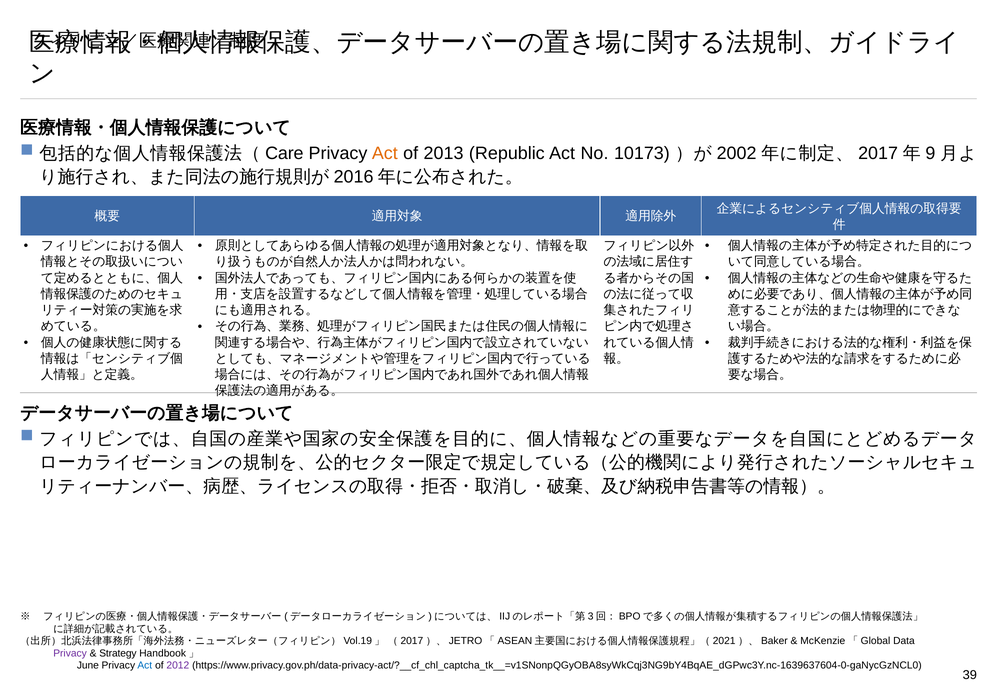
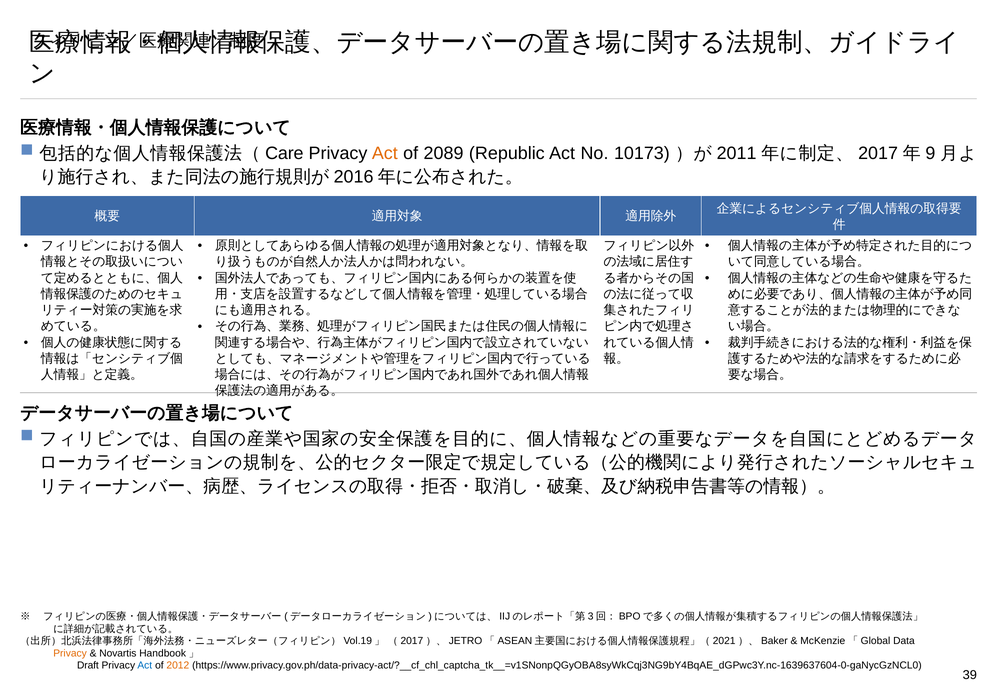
2013: 2013 -> 2089 (444, 154)
2002: 2002 -> 2011 (737, 154)
Privacy colour: purple -> orange (70, 654)
Strategy: Strategy -> Novartis (118, 654)
June: June -> Draft (88, 666)
2012 colour: purple -> orange (178, 666)
